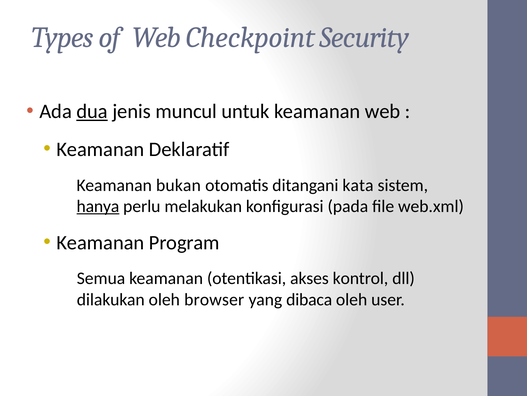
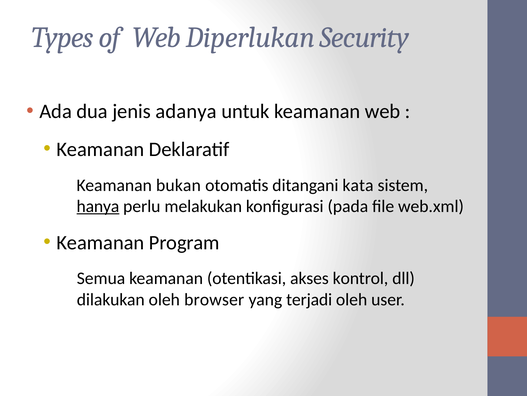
Checkpoint: Checkpoint -> Diperlukan (250, 38)
dua underline: present -> none (92, 111)
muncul: muncul -> adanya (186, 111)
dibaca: dibaca -> terjadi (309, 299)
